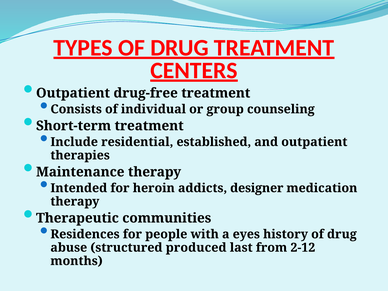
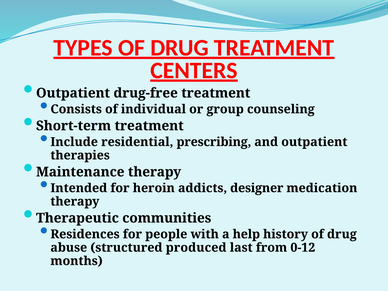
established: established -> prescribing (214, 142)
eyes: eyes -> help (246, 234)
2-12: 2-12 -> 0-12 (303, 248)
